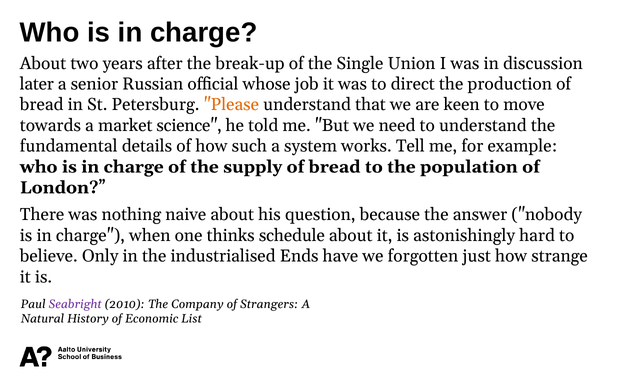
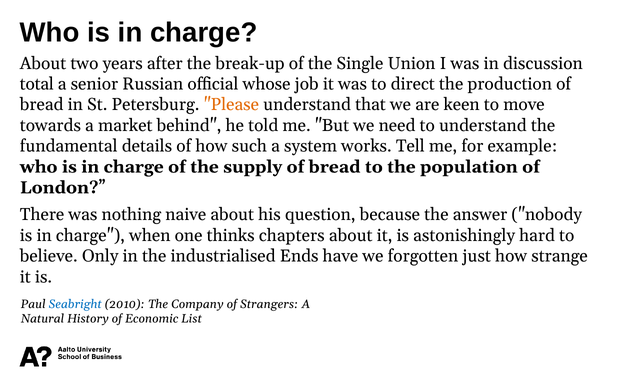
later: later -> total (37, 84)
science: science -> behind (189, 125)
schedule: schedule -> chapters (292, 236)
Seabright colour: purple -> blue (75, 305)
